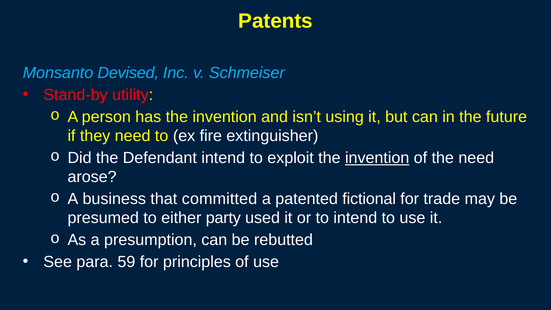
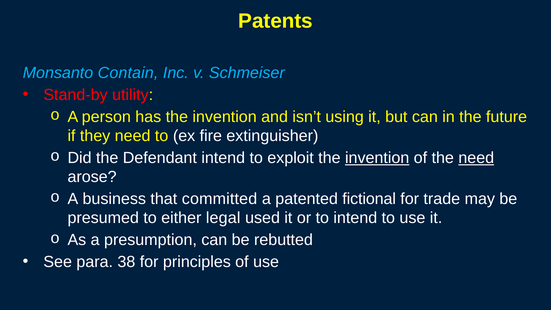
Devised: Devised -> Contain (128, 73)
need underline: none -> present (476, 158)
party: party -> legal (223, 218)
59: 59 -> 38 (126, 262)
